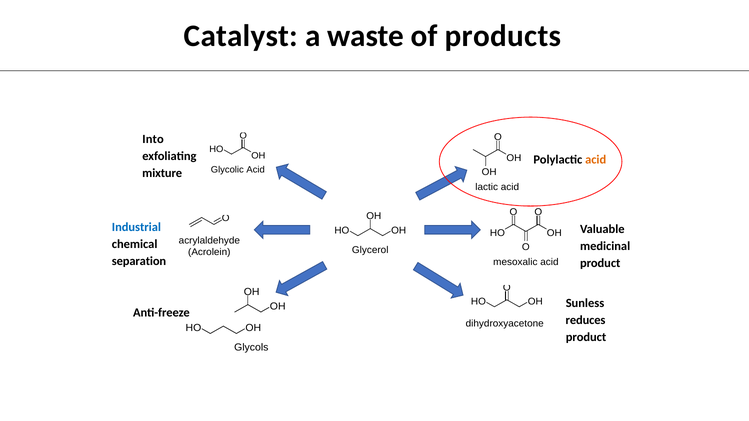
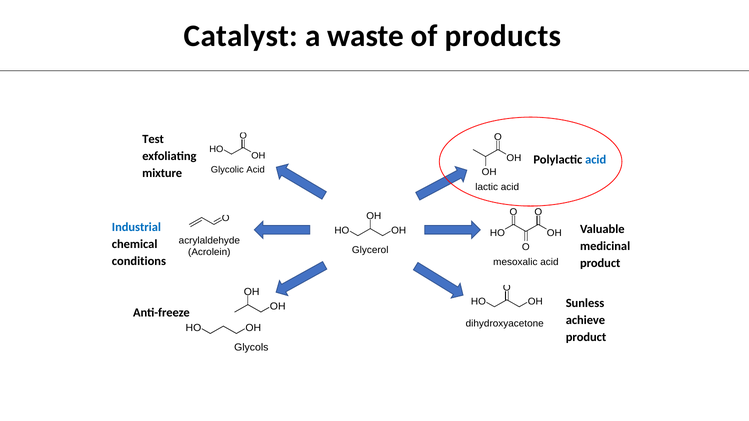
Into: Into -> Test (153, 139)
acid colour: orange -> blue (596, 160)
separation: separation -> conditions (139, 261)
reduces: reduces -> achieve (585, 321)
